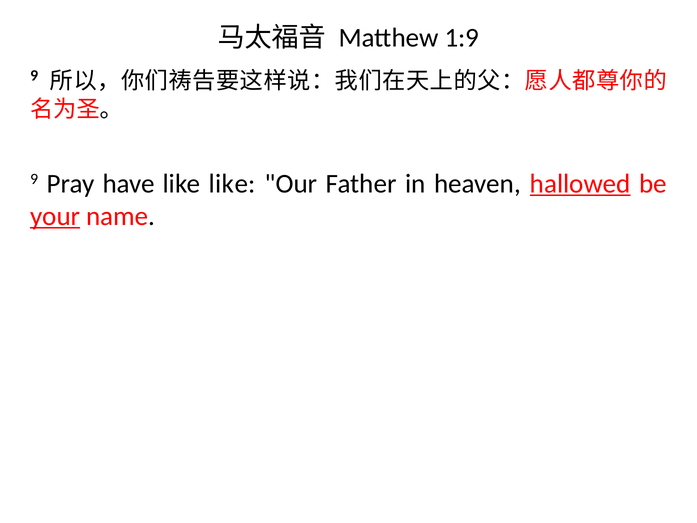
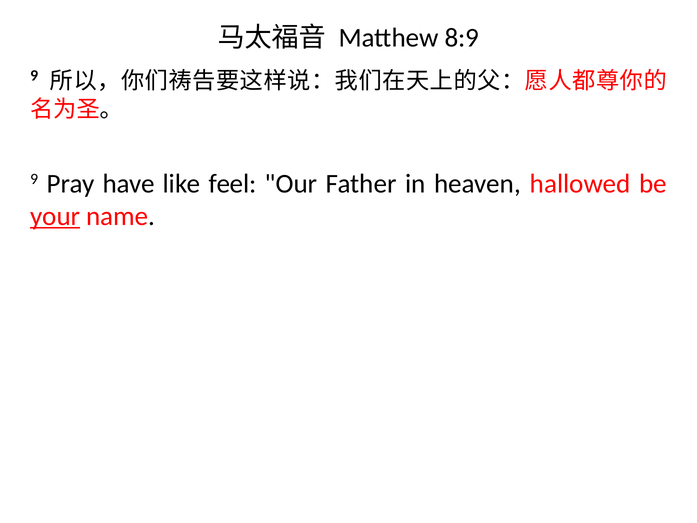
1:9: 1:9 -> 8:9 (462, 38)
like like: like -> feel (233, 184)
hallowed underline: present -> none (580, 184)
